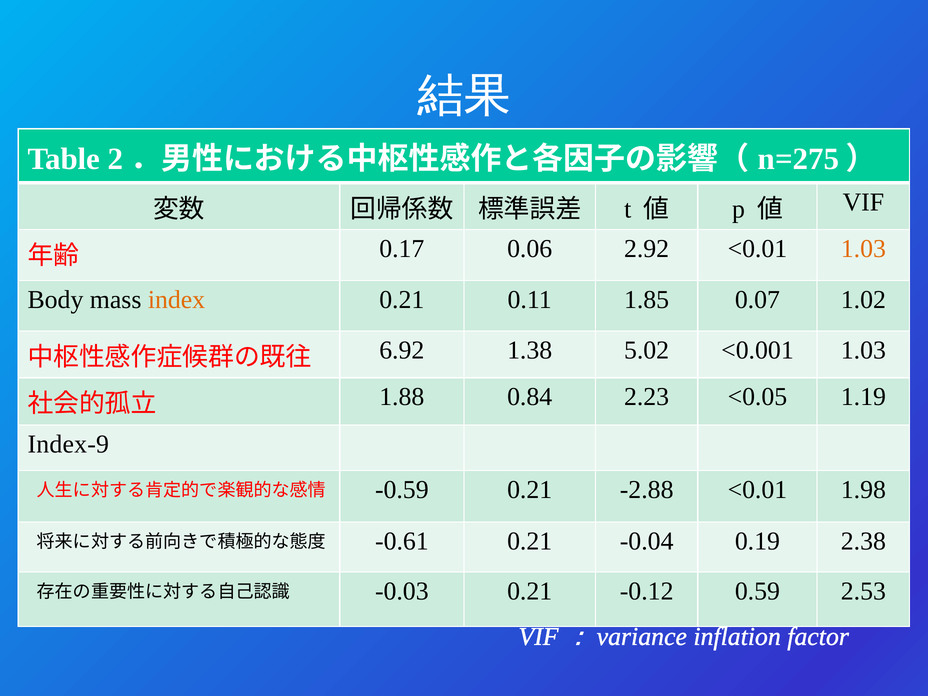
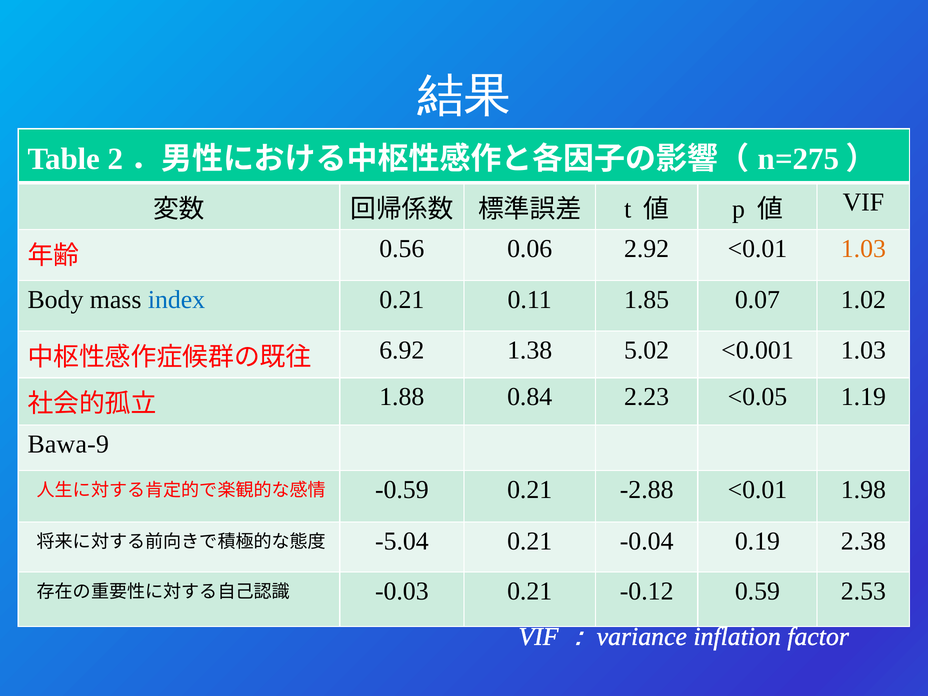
0.17: 0.17 -> 0.56 (402, 249)
index colour: orange -> blue (177, 300)
Index-9: Index-9 -> Bawa-9 (68, 444)
-0.61: -0.61 -> -5.04 (402, 541)
